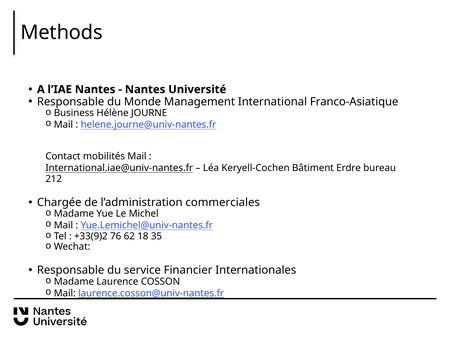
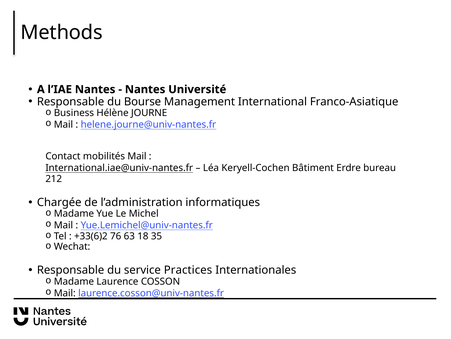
Monde: Monde -> Bourse (143, 101)
commerciales: commerciales -> informatiques (223, 202)
+33(9)2: +33(9)2 -> +33(6)2 (91, 236)
62: 62 -> 63 (129, 236)
Financier: Financier -> Practices (188, 270)
